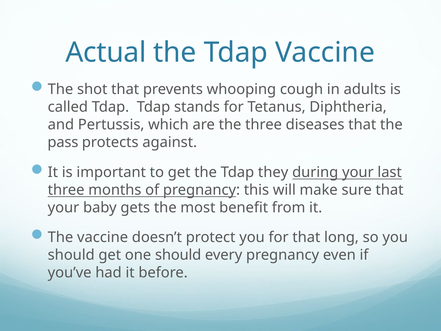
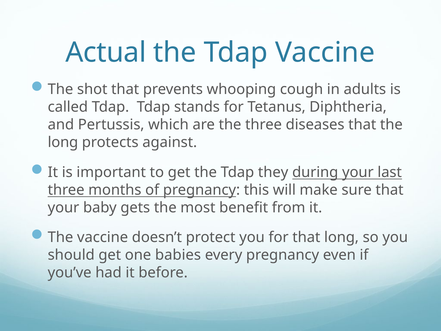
pass: pass -> long (63, 142)
one should: should -> babies (178, 255)
